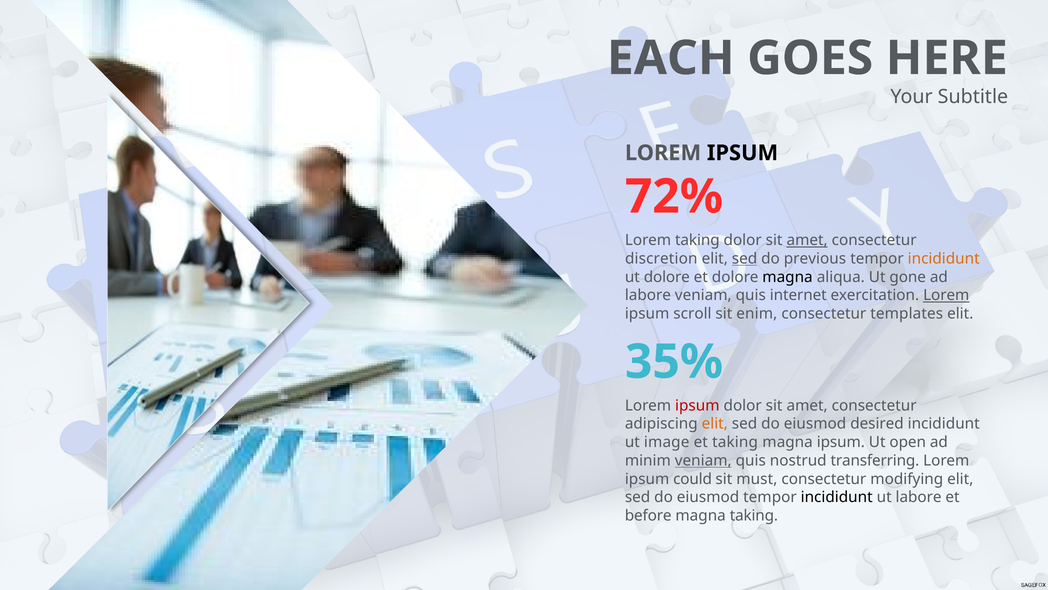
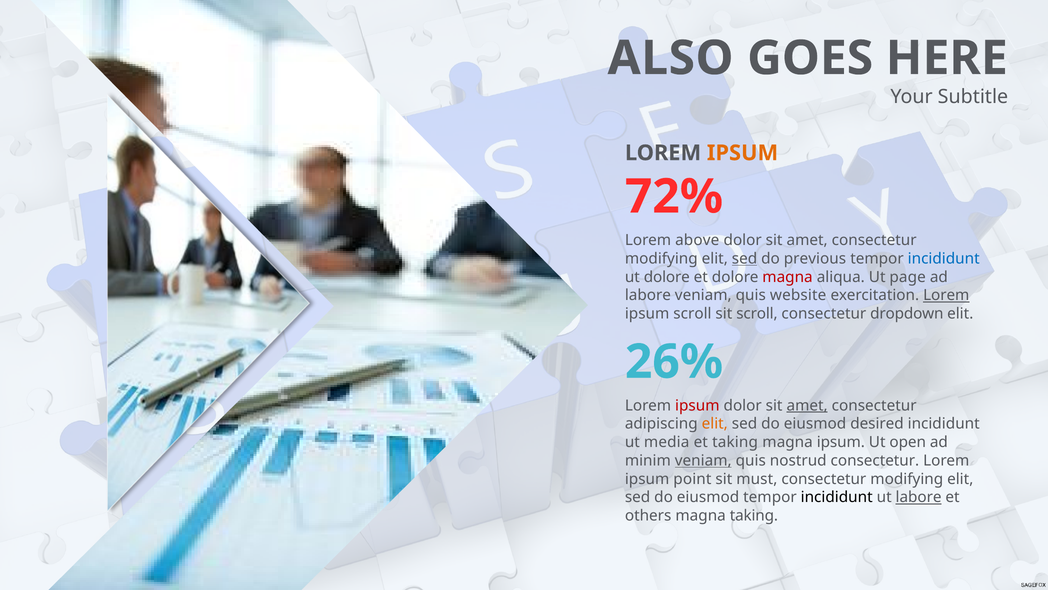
EACH: EACH -> ALSO (671, 58)
IPSUM colour: black -> orange (743, 153)
Lorem taking: taking -> above (697, 240)
amet underline: present -> none (807, 240)
discretion: discretion -> modifying (661, 258)
incididunt colour: orange -> blue (944, 258)
magna colour: black -> red (788, 277)
gone: gone -> page (908, 277)
internet: internet -> website (798, 295)
sit enim: enim -> scroll (757, 314)
templates: templates -> dropdown (907, 314)
35%: 35% -> 26% (674, 362)
amet underline: none -> present (807, 405)
image: image -> media (667, 442)
nostrud transferring: transferring -> consectetur (875, 460)
could: could -> point (692, 479)
labore underline: none -> present (919, 497)
before: before -> others (648, 515)
